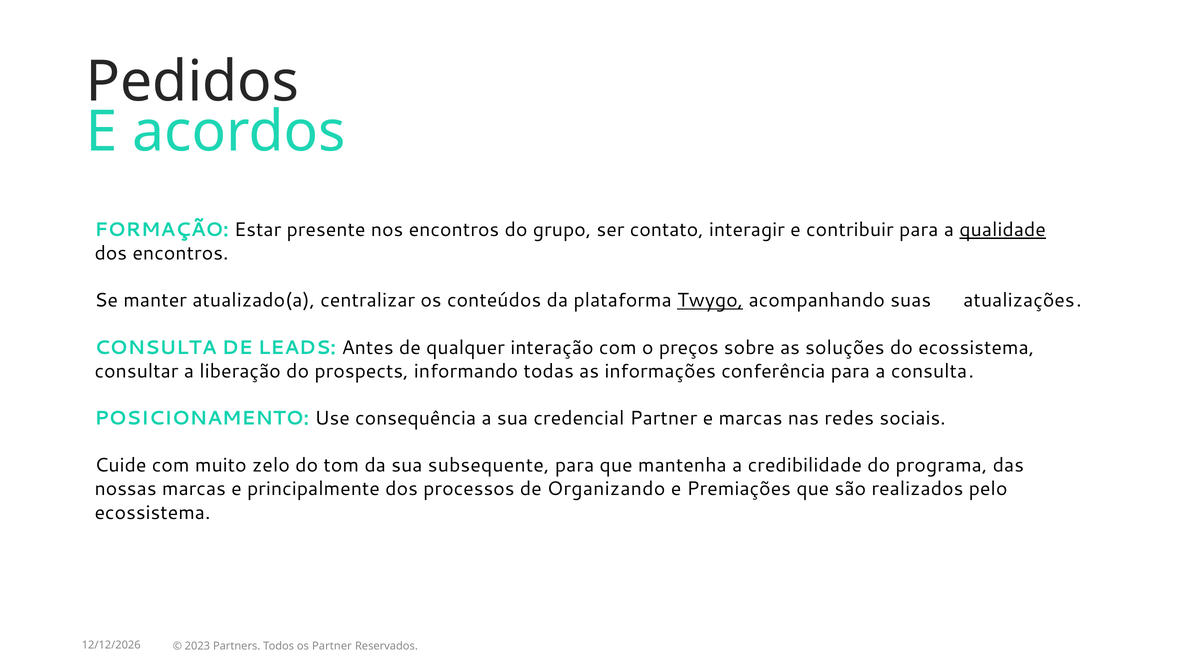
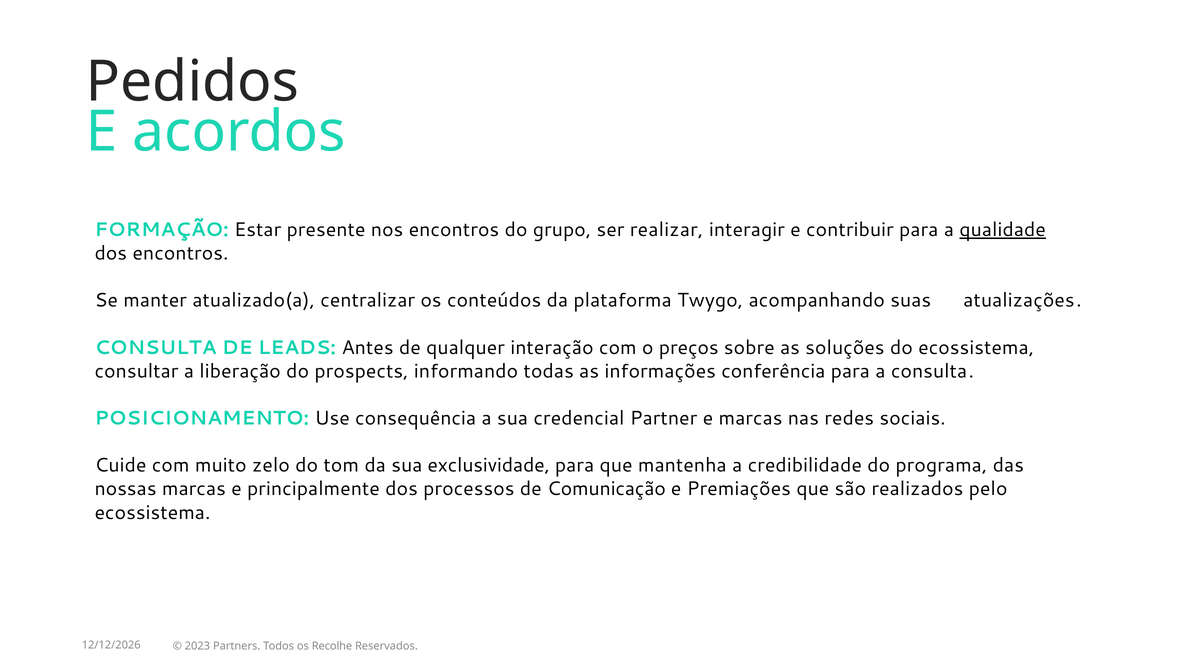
contato: contato -> realizar (667, 230)
Twygo underline: present -> none (710, 301)
subsequente: subsequente -> exclusividade (489, 466)
Organizando: Organizando -> Comunicação (606, 489)
os Partner: Partner -> Recolhe (332, 646)
